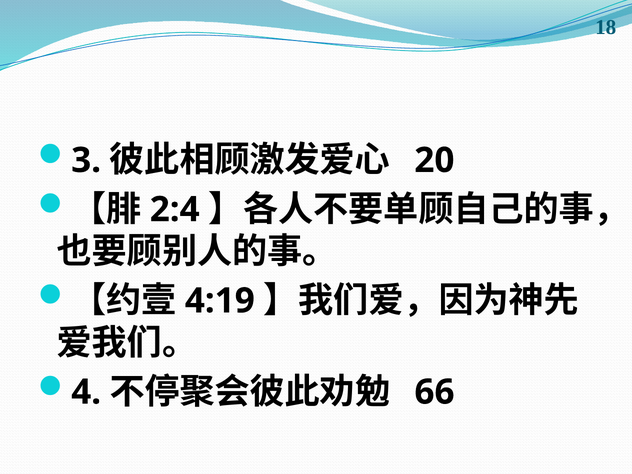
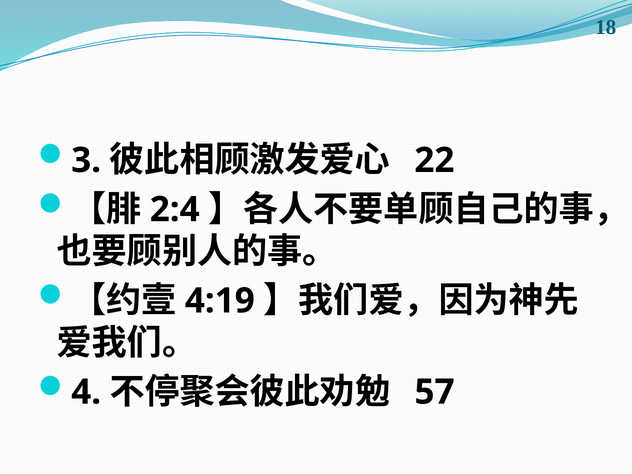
20: 20 -> 22 (434, 160)
66: 66 -> 57 (434, 392)
